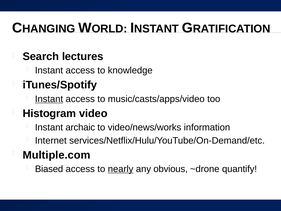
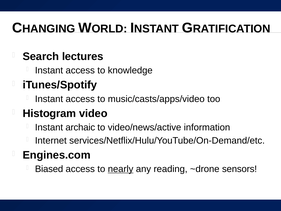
Instant underline: present -> none (49, 99)
video/news/works: video/news/works -> video/news/active (145, 127)
Multiple.com: Multiple.com -> Engines.com (57, 155)
obvious: obvious -> reading (171, 169)
quantify: quantify -> sensors (240, 169)
